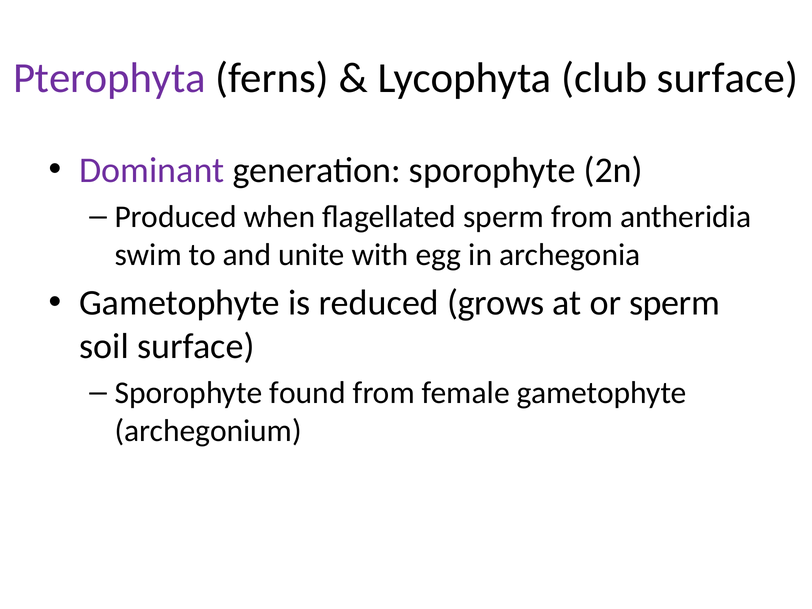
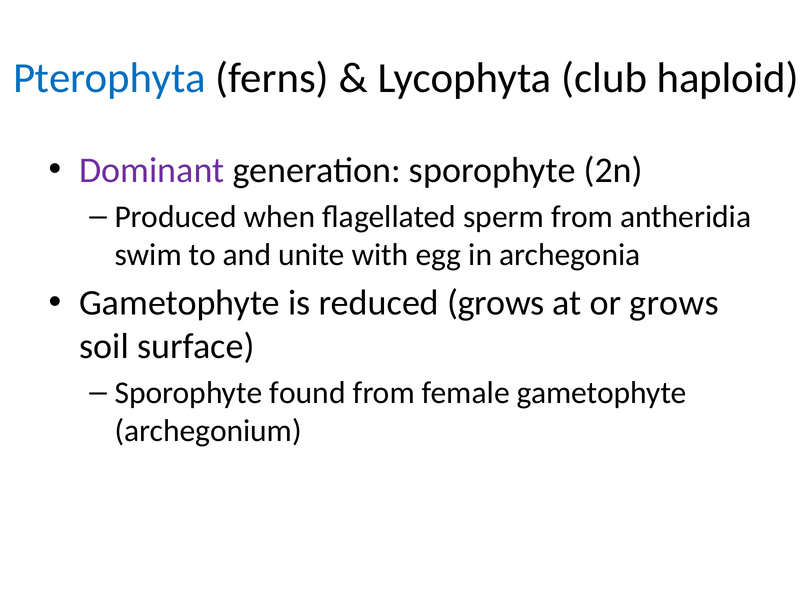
Pterophyta colour: purple -> blue (109, 78)
club surface: surface -> haploid (728, 78)
or sperm: sperm -> grows (674, 303)
